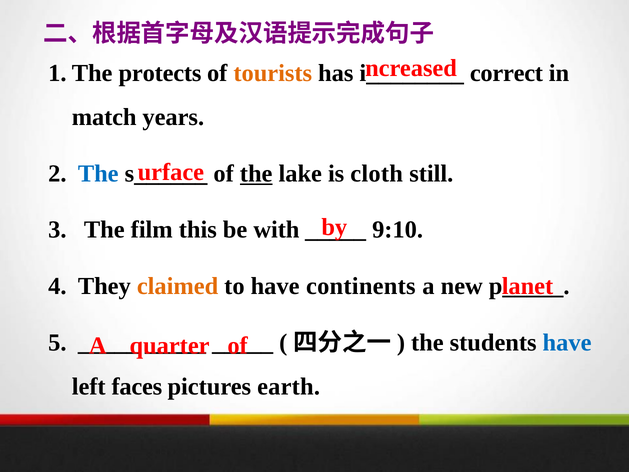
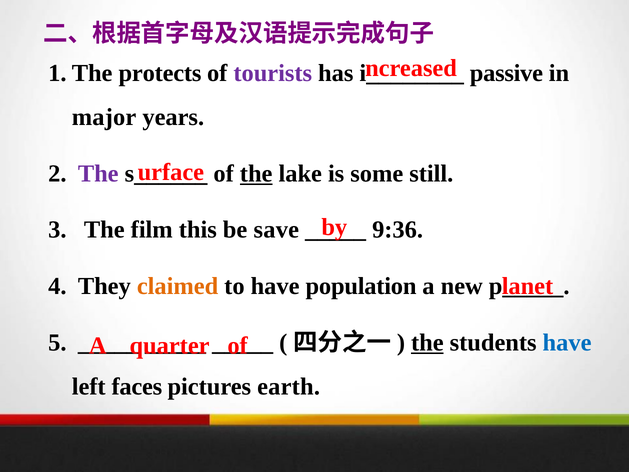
tourists colour: orange -> purple (273, 73)
correct: correct -> passive (506, 73)
match: match -> major (104, 117)
The colour: blue -> purple (98, 173)
cloth: cloth -> some (377, 173)
with: with -> save (276, 230)
9:10: 9:10 -> 9:36 (398, 230)
continents: continents -> population (361, 286)
the underline: none -> present (427, 342)
